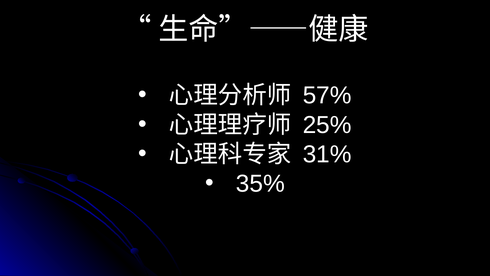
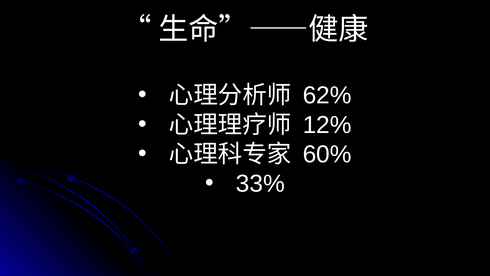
57%: 57% -> 62% (327, 95)
25%: 25% -> 12% (327, 125)
31%: 31% -> 60% (327, 154)
35%: 35% -> 33% (260, 184)
